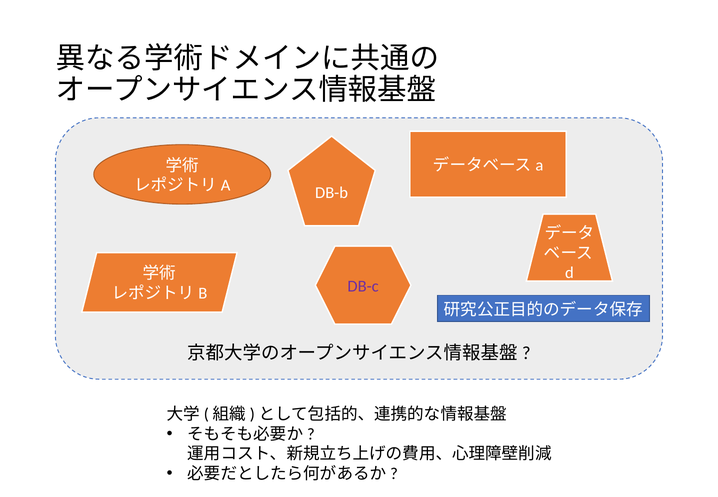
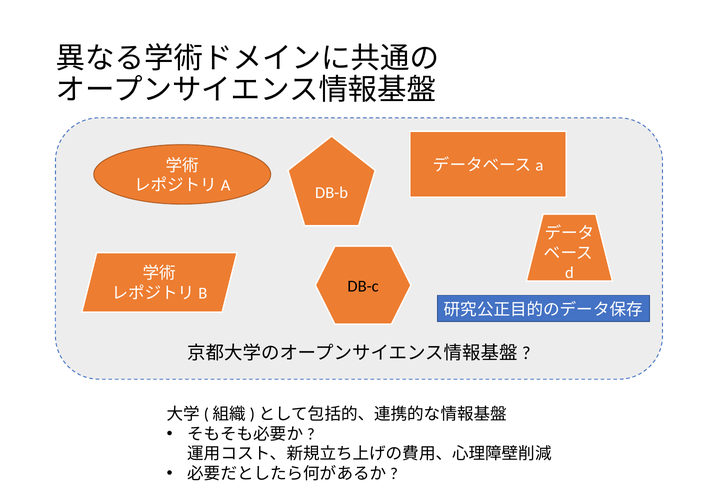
DB-c colour: purple -> black (363, 286)
